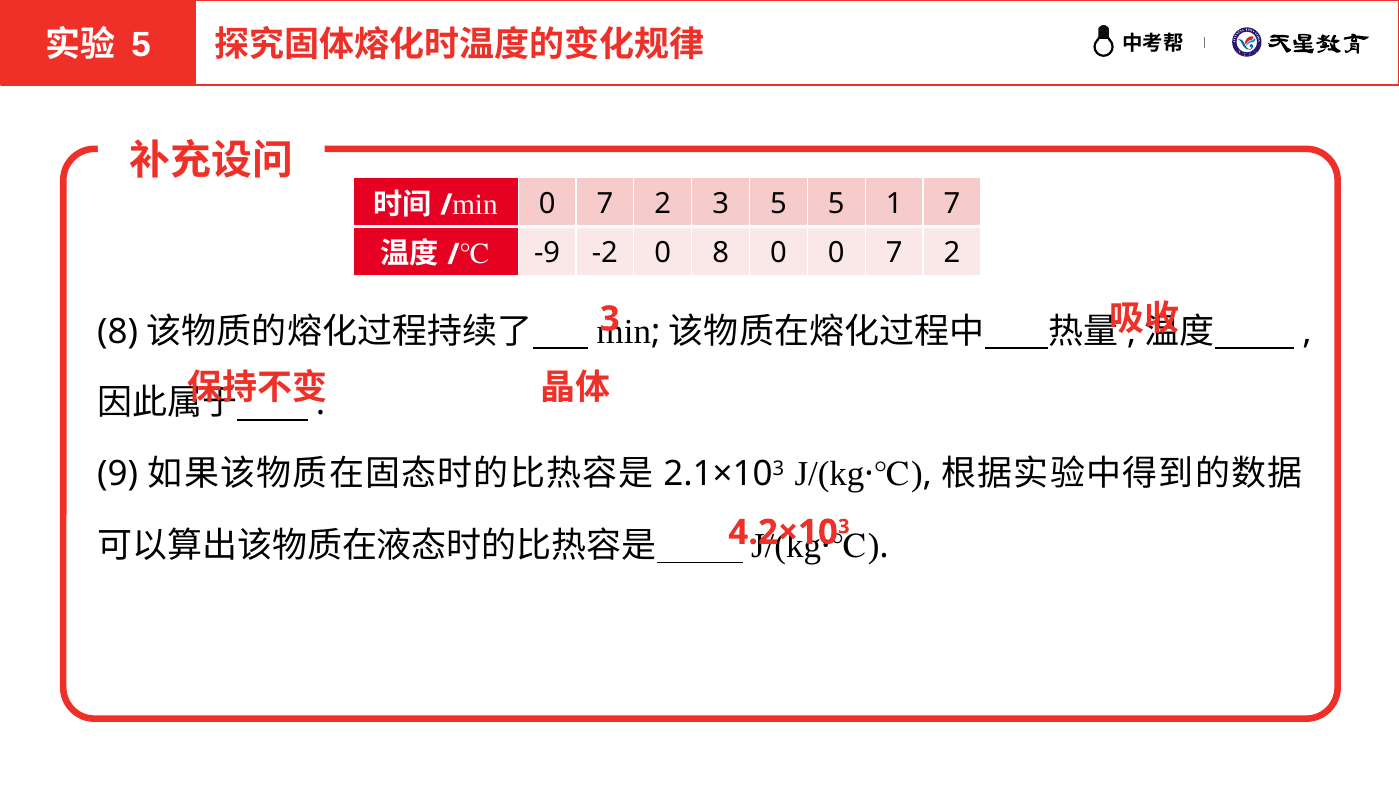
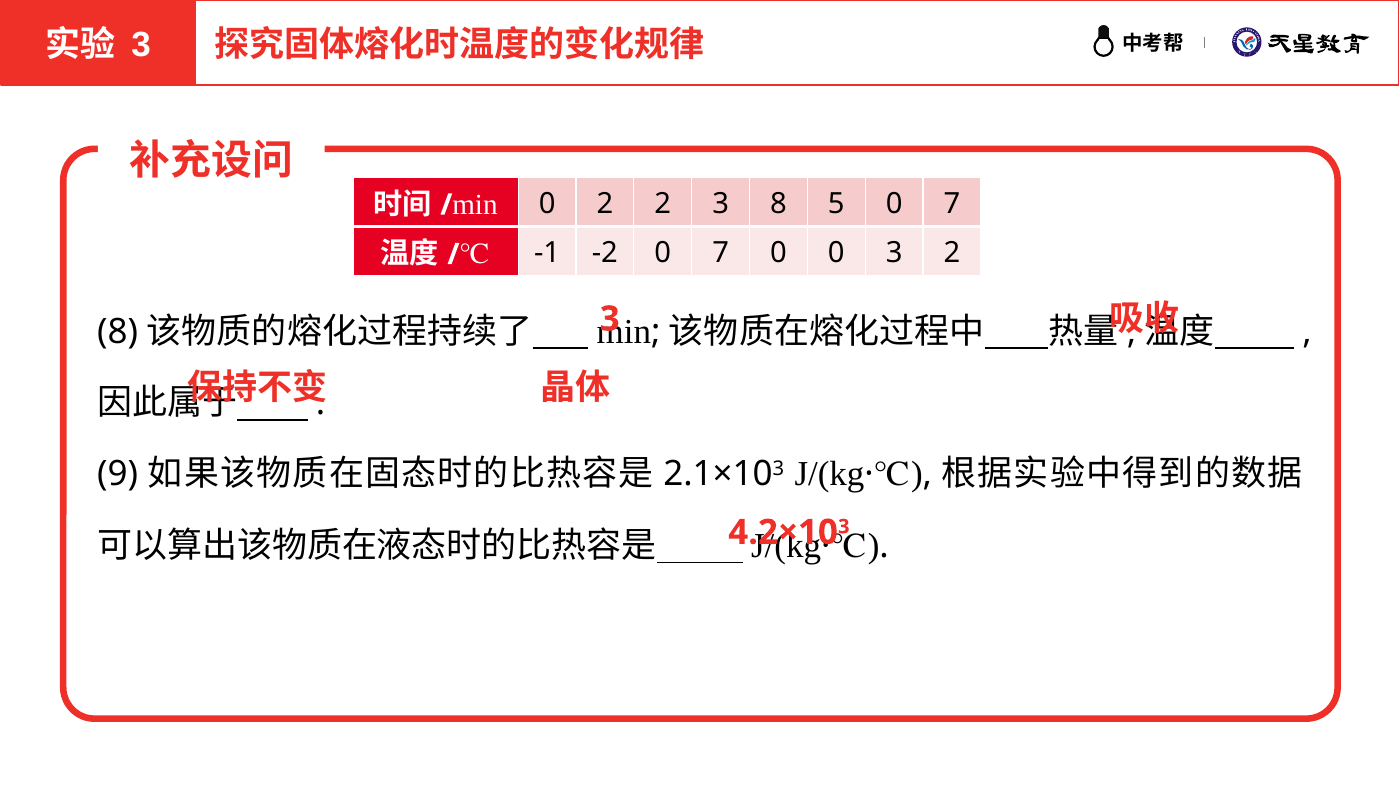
5: 5 -> 3 (141, 45)
7: 7 -> 2 (605, 203)
3 5: 5 -> 8 (778, 203)
5 1: 1 -> 0 (894, 203)
-9: -9 -> -1 (547, 253)
-2 0 8: 8 -> 7 (721, 253)
0 0 7: 7 -> 3 (894, 253)
